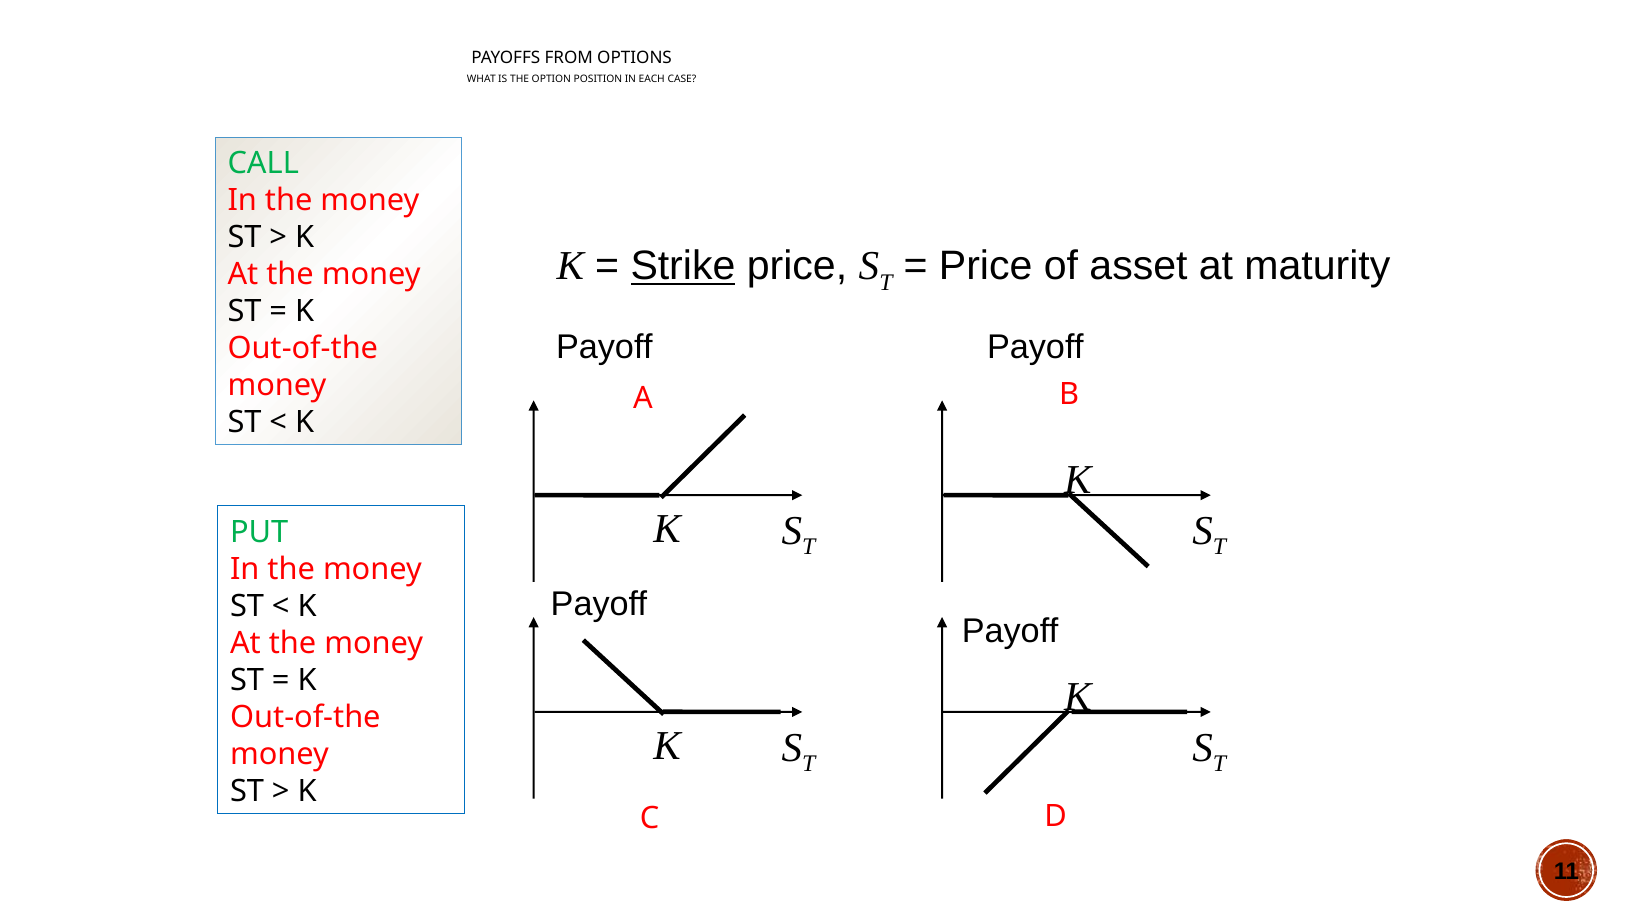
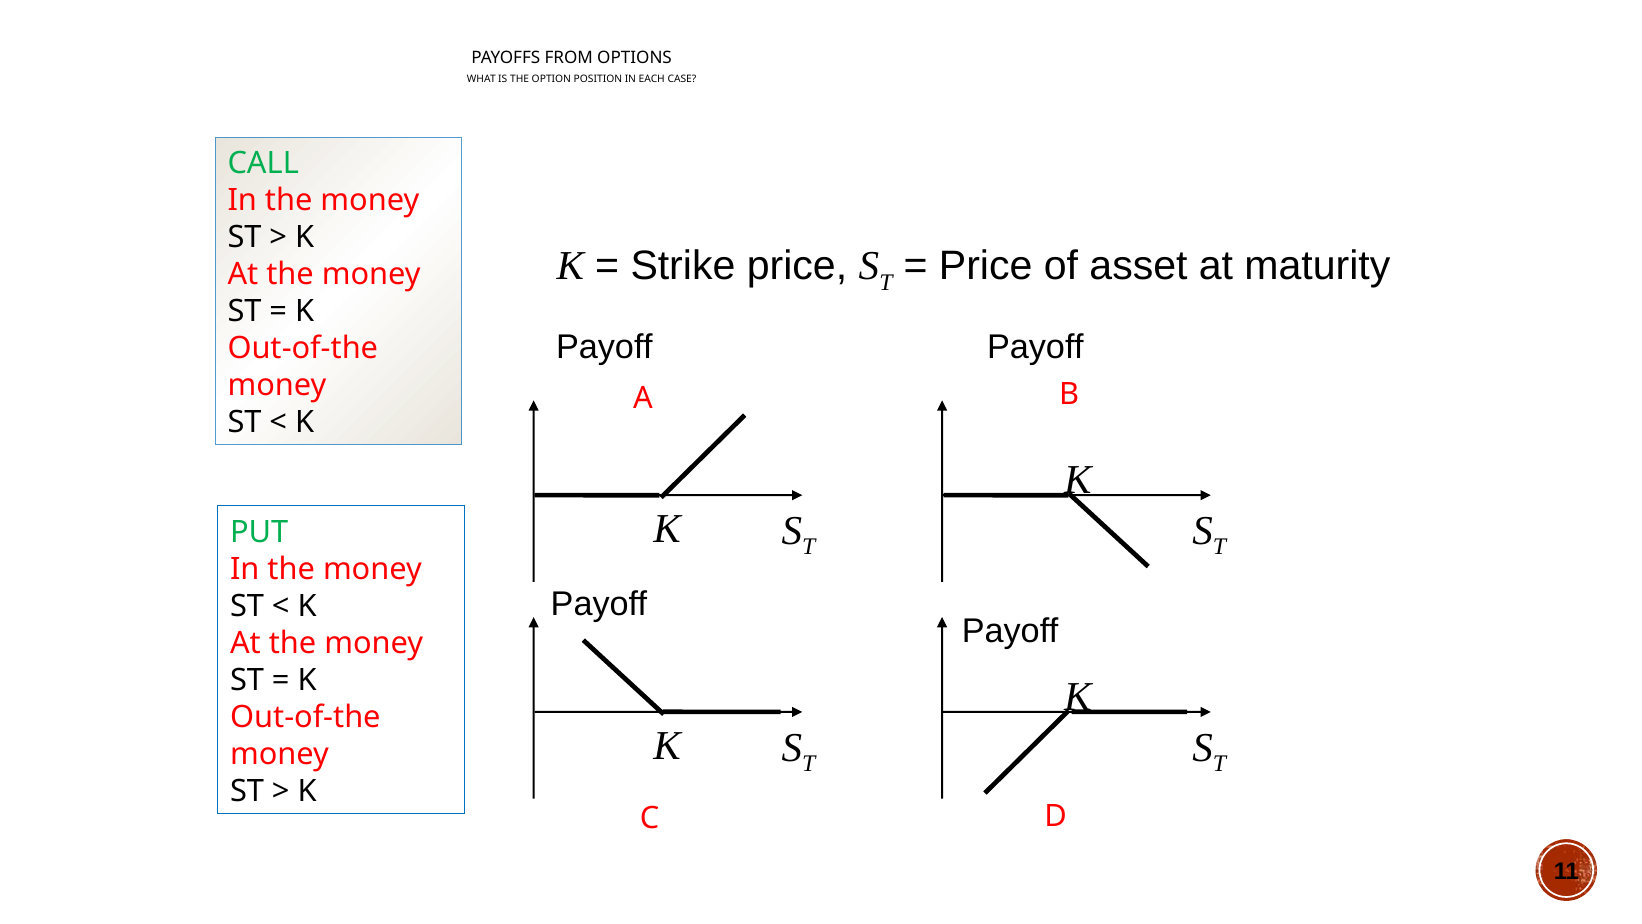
Strike underline: present -> none (683, 266)
